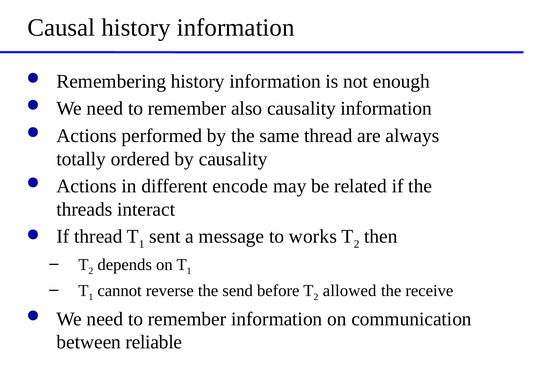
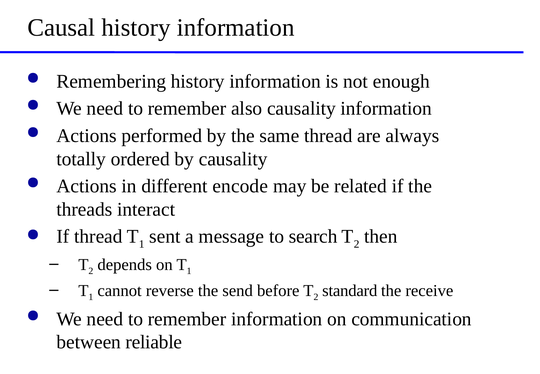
works: works -> search (313, 237)
allowed: allowed -> standard (350, 291)
